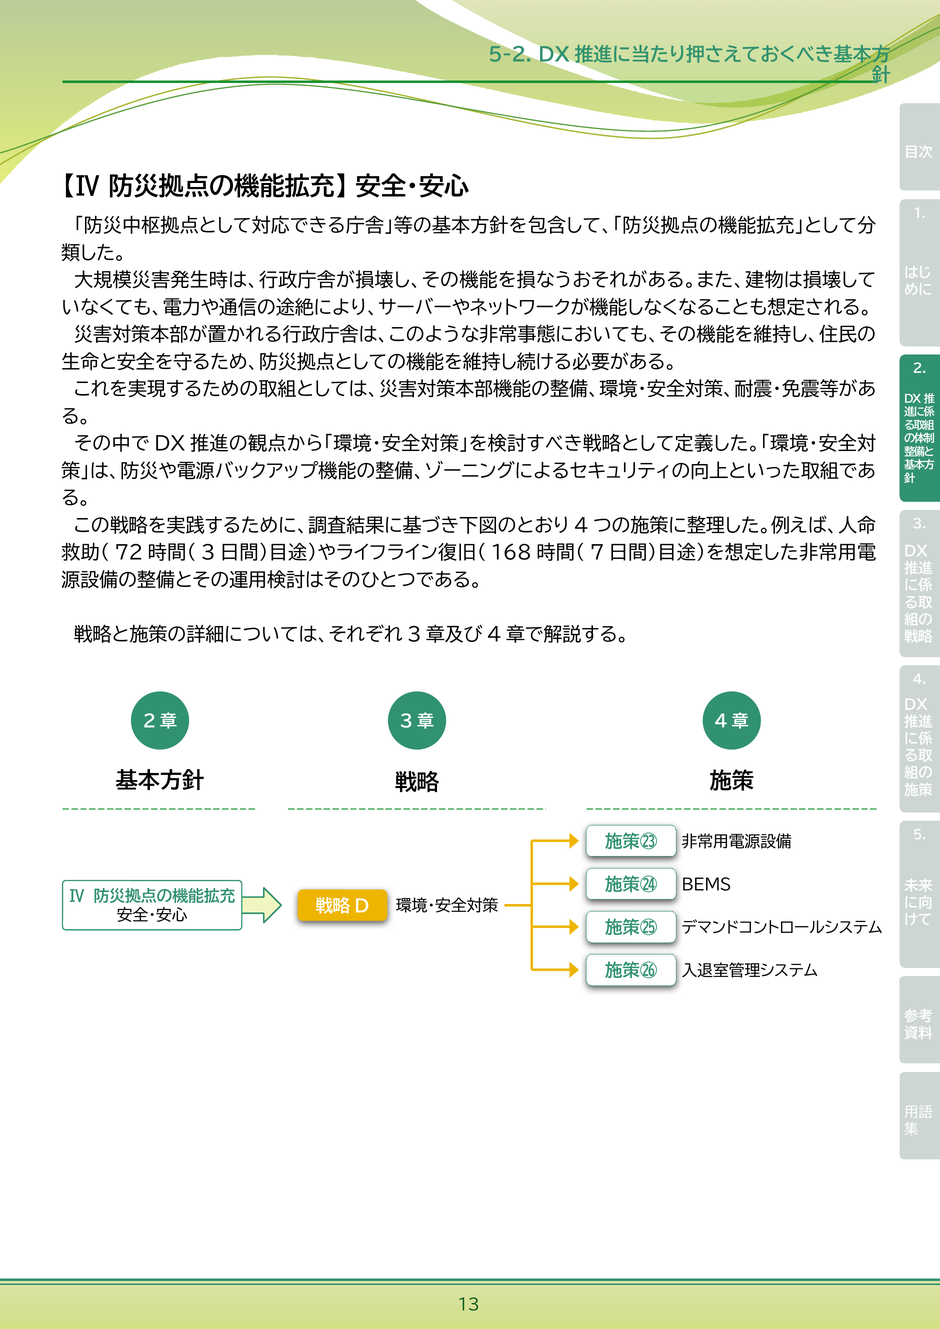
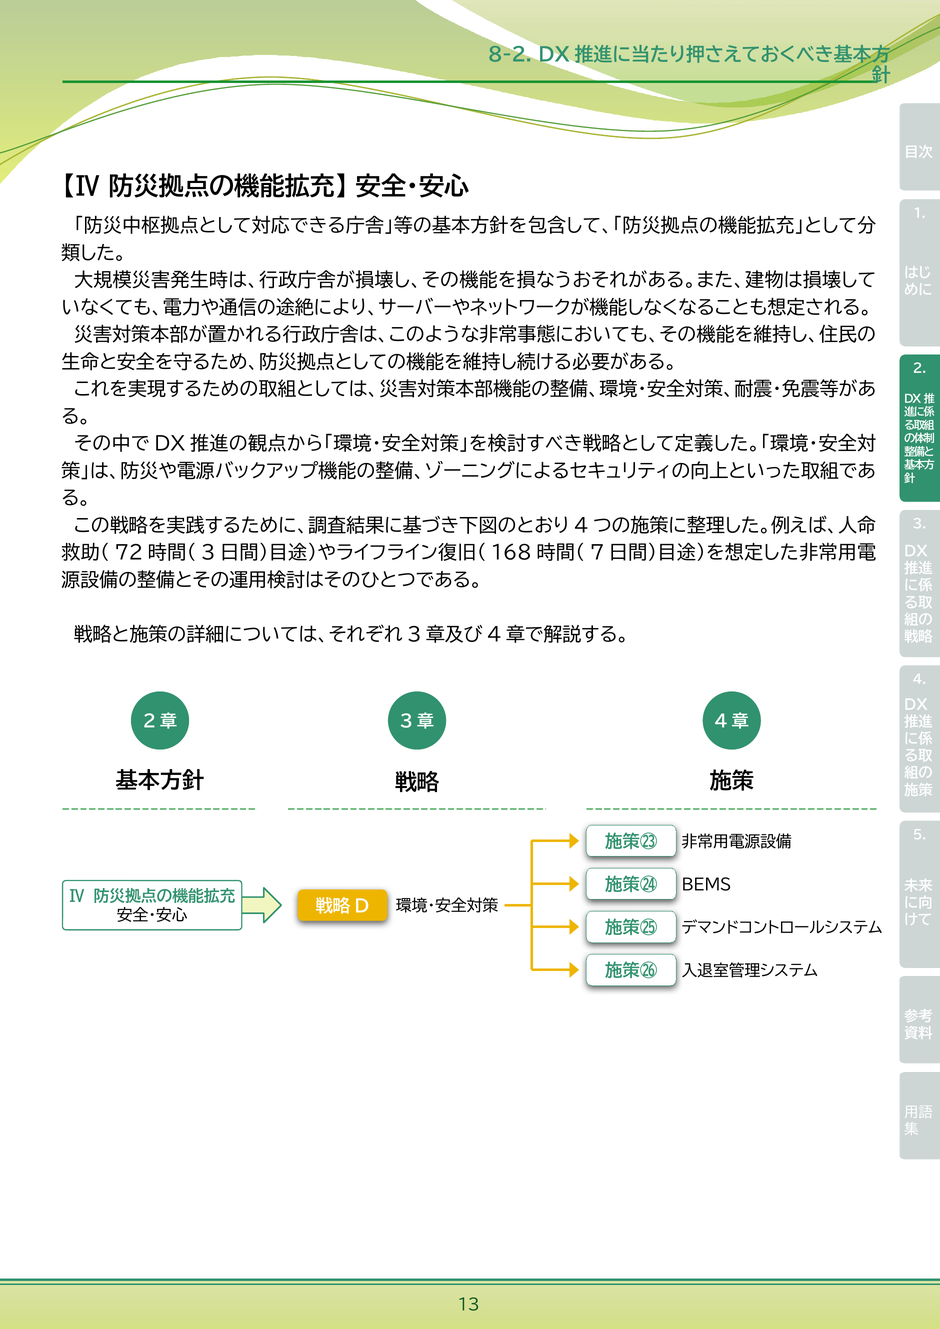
5-2: 5-2 -> 8-2 (510, 55)
